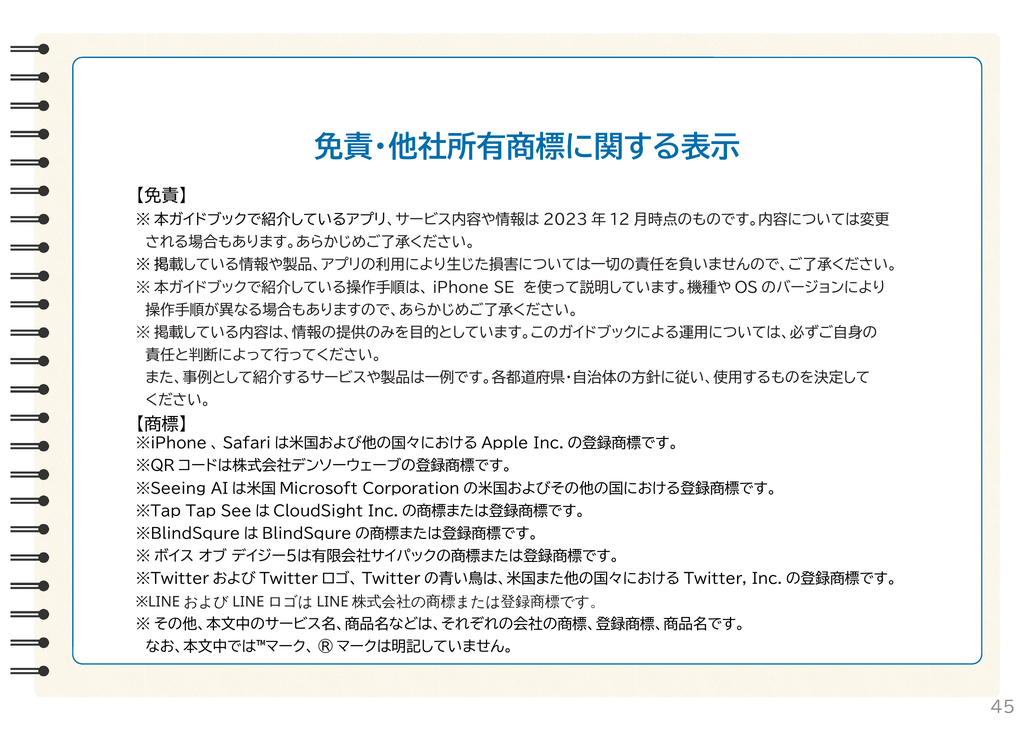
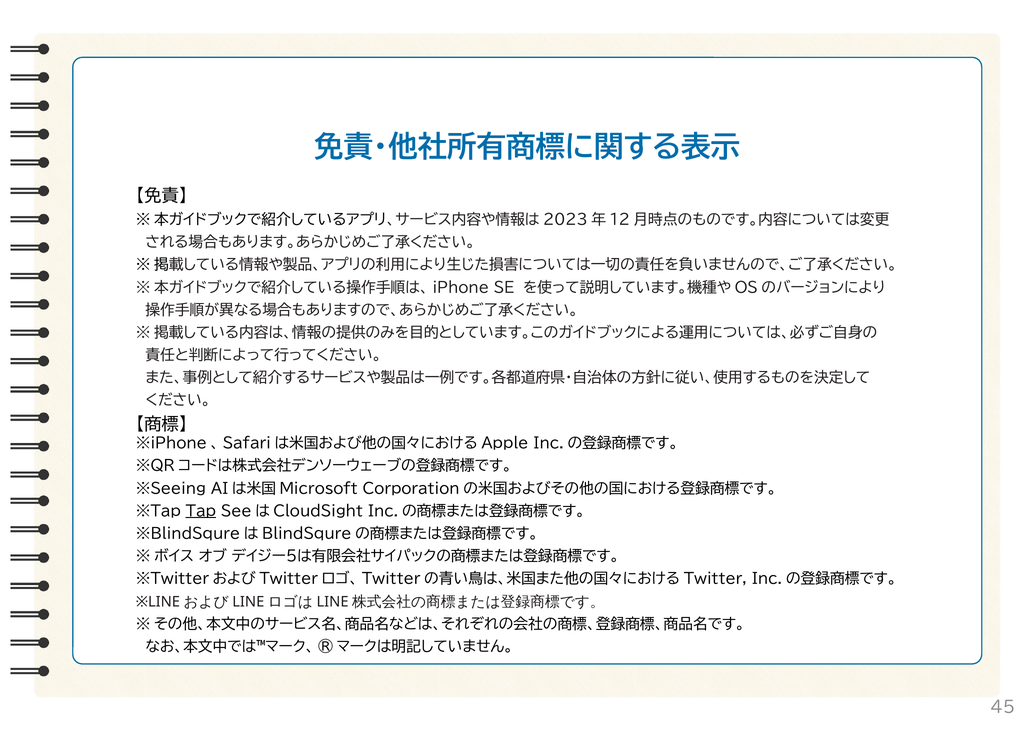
Tap underline: none -> present (201, 511)
